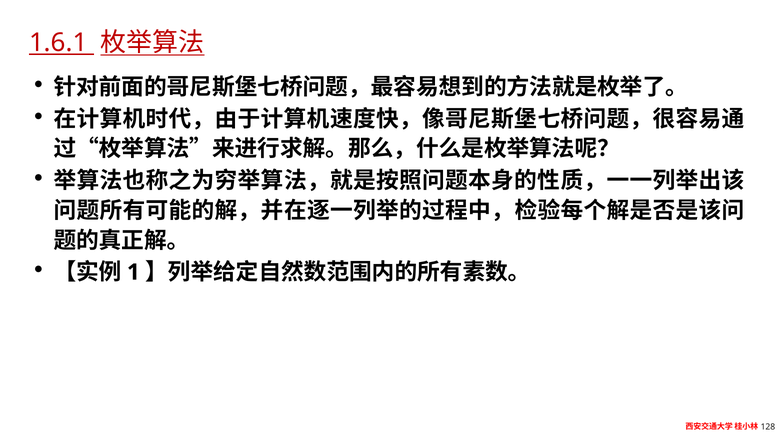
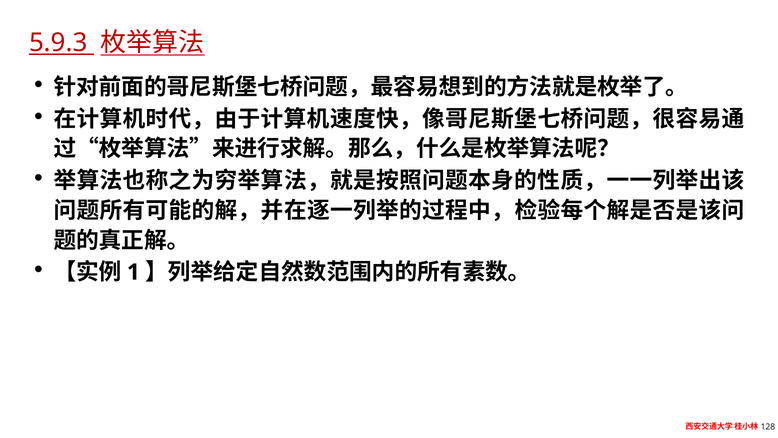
1.6.1: 1.6.1 -> 5.9.3 (58, 42)
